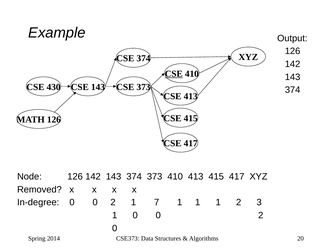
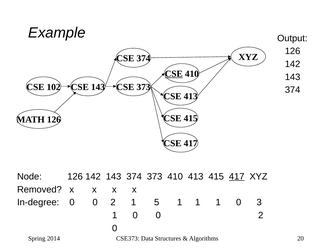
430: 430 -> 102 (54, 87)
417 underline: none -> present (237, 177)
7: 7 -> 5 (157, 202)
1 1 2: 2 -> 0 (239, 202)
